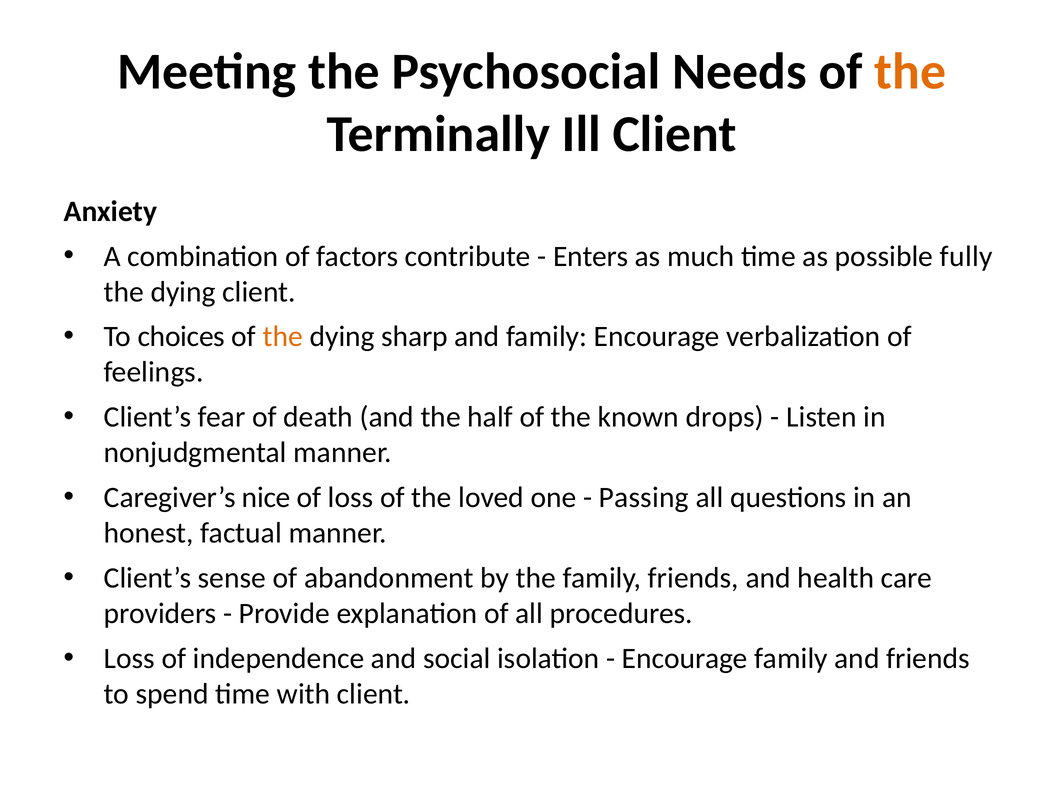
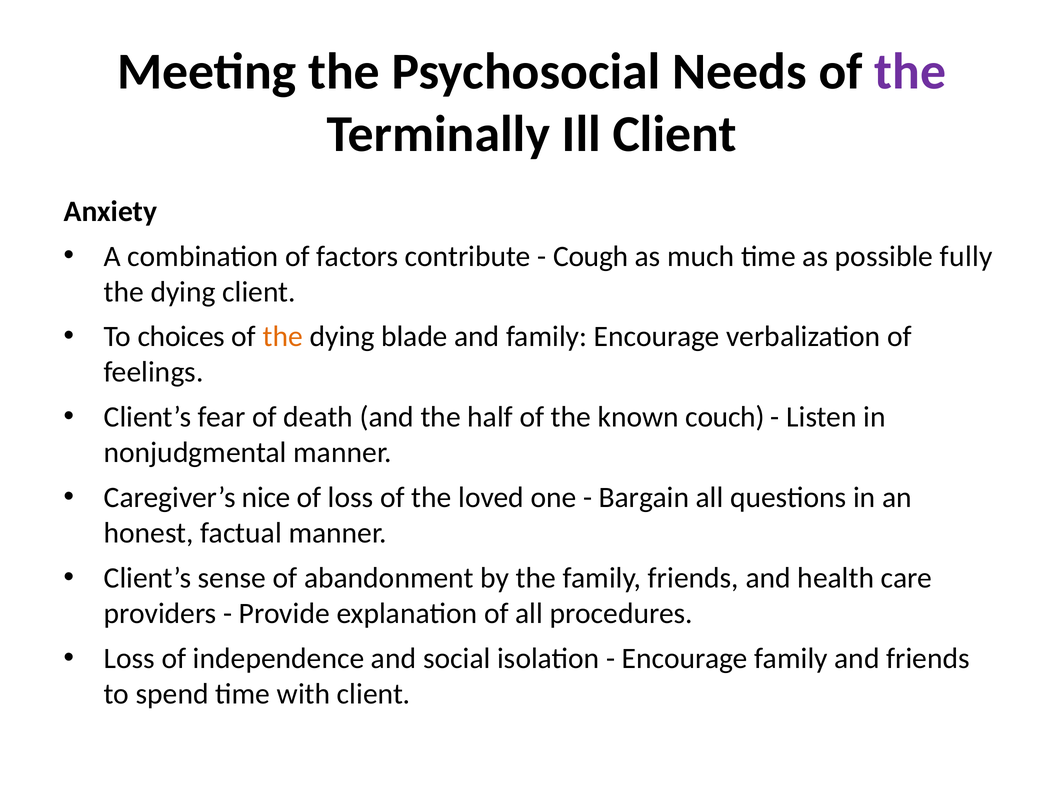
the colour: orange -> purple (910, 72)
Enters: Enters -> Cough (591, 256)
sharp: sharp -> blade (415, 337)
drops: drops -> couch (725, 417)
Passing: Passing -> Bargain (644, 498)
